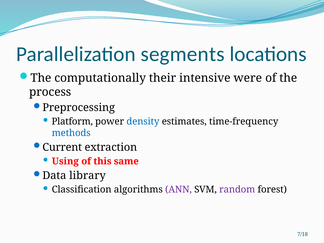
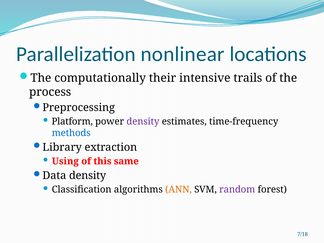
segments: segments -> nonlinear (183, 54)
were: were -> trails (248, 78)
density colour: blue -> purple (143, 122)
Current: Current -> Library (62, 147)
Data library: library -> density (88, 176)
ANN colour: purple -> orange (178, 190)
